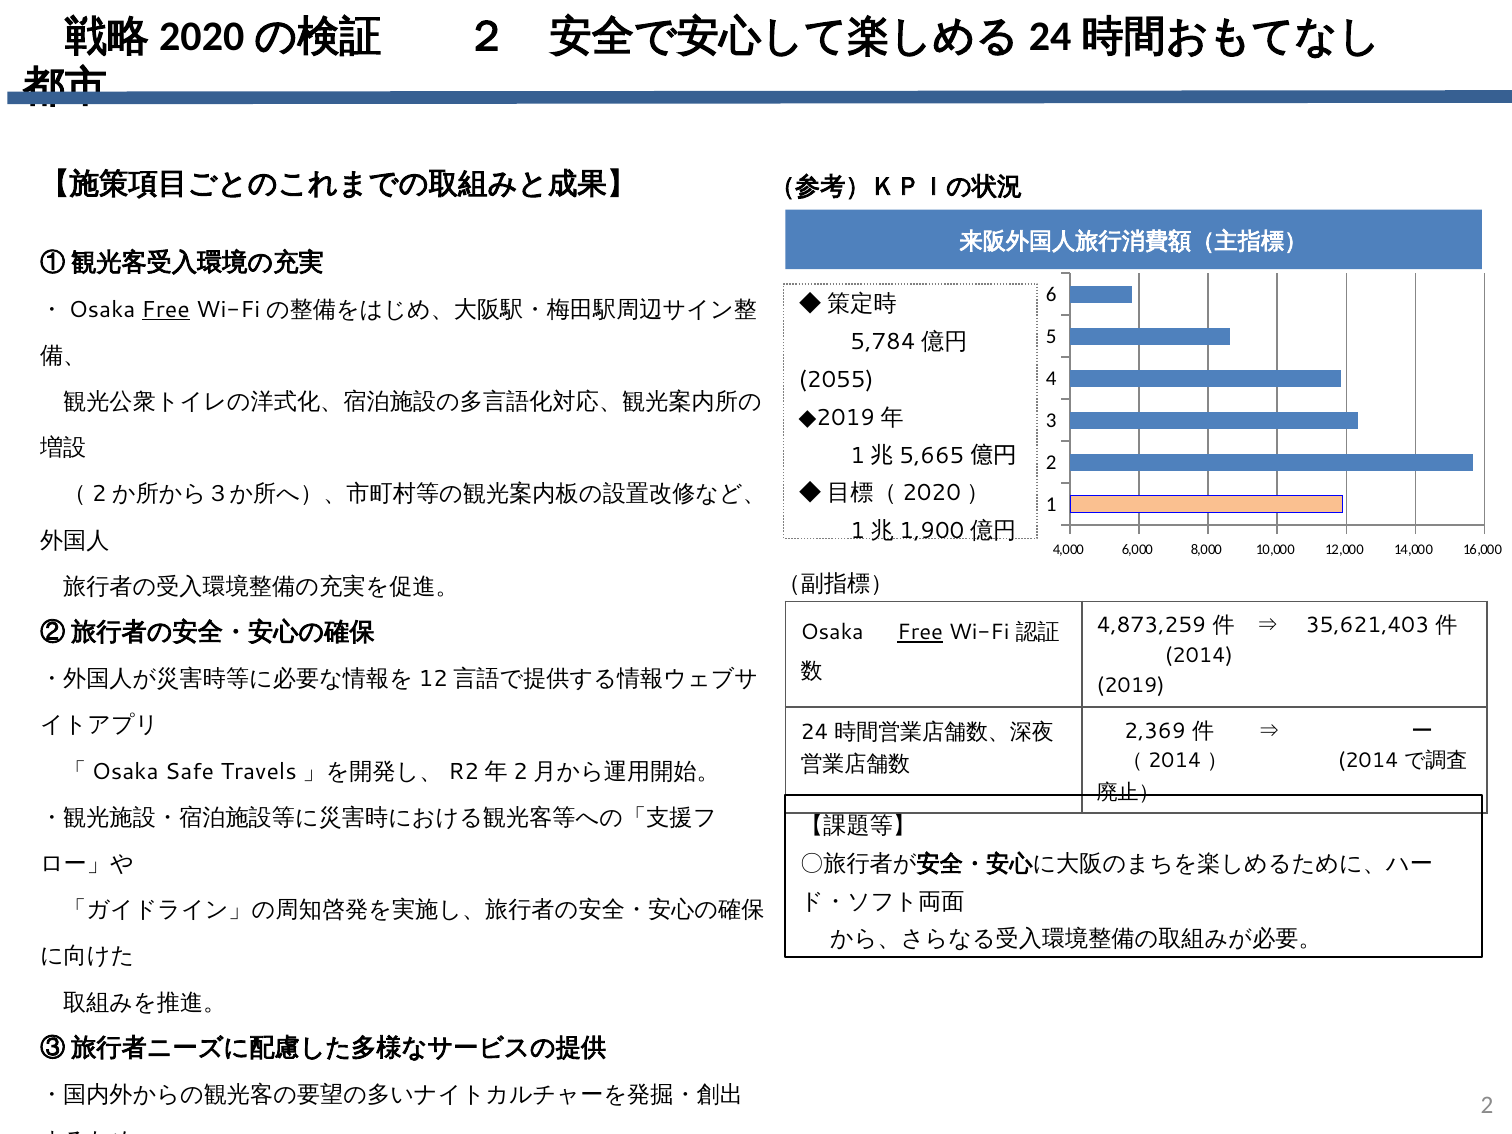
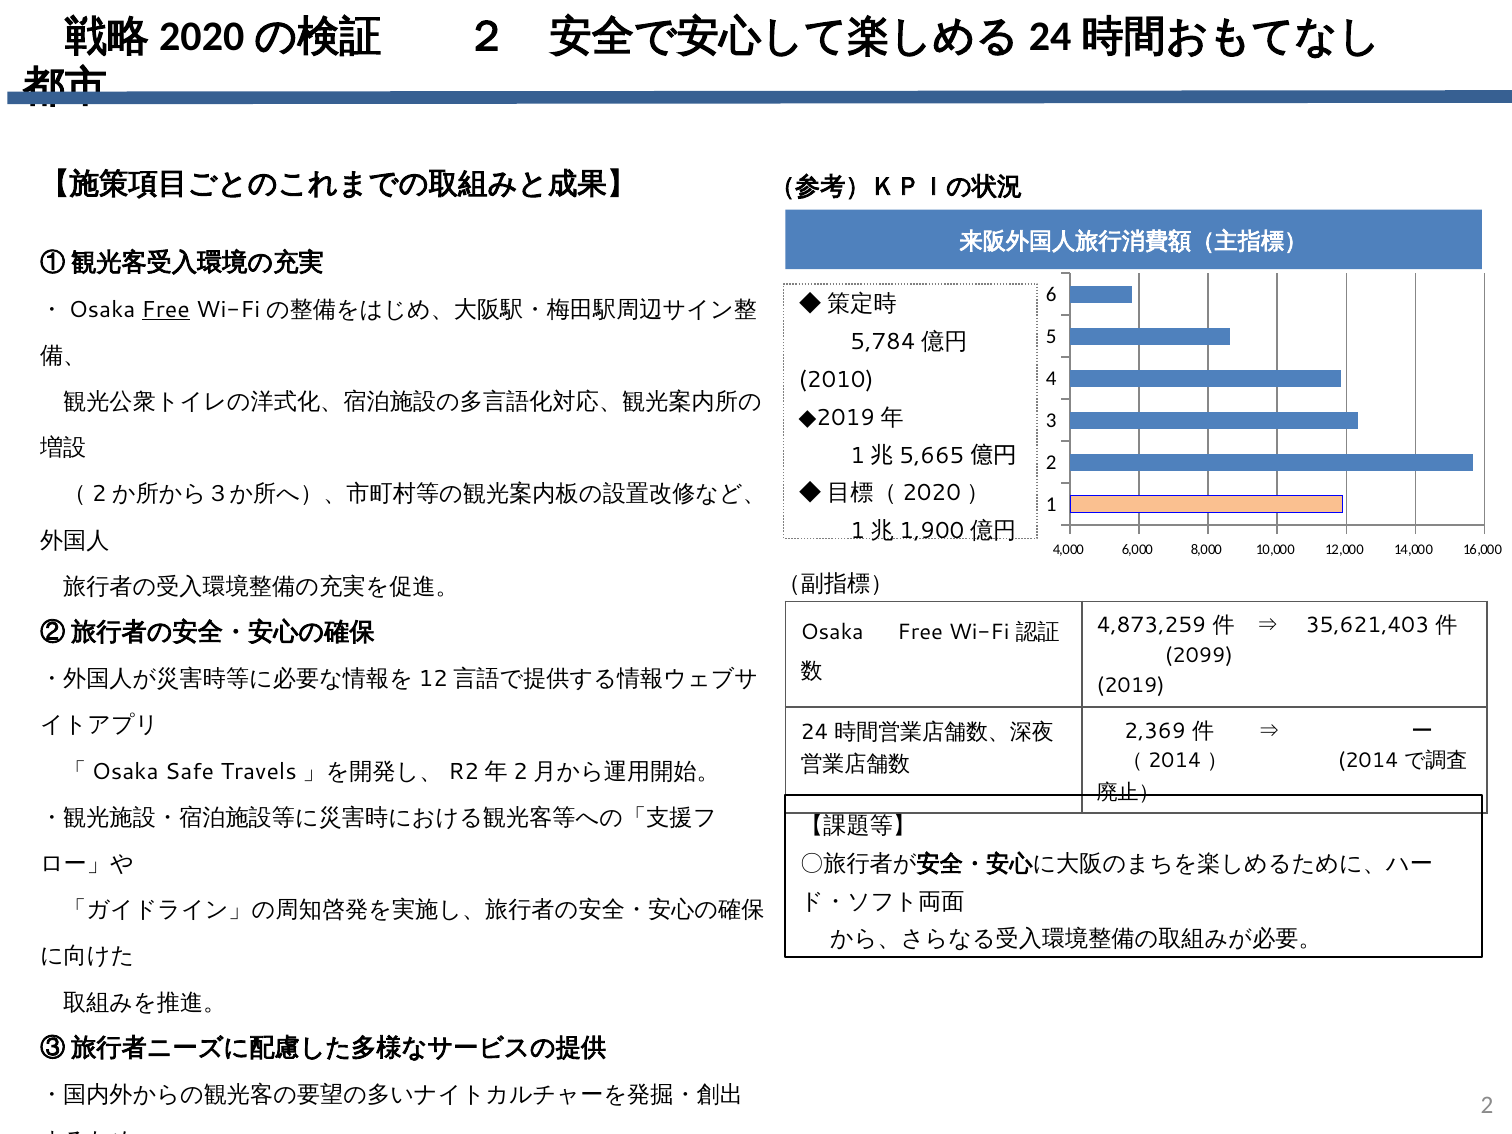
2055: 2055 -> 2010 (836, 380)
Free underline: present -> none (920, 632)
2014: 2014 -> 2099 (1199, 656)
